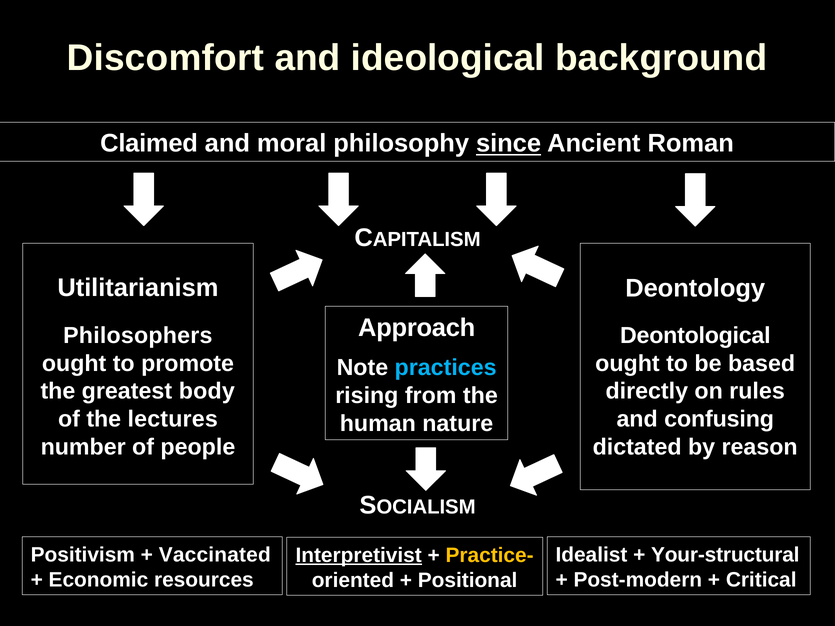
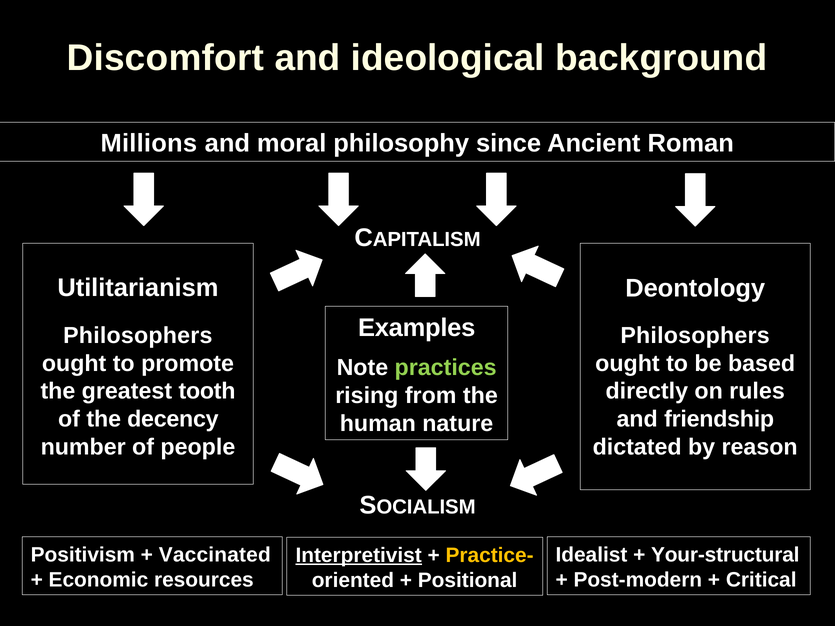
Claimed: Claimed -> Millions (149, 144)
since underline: present -> none (509, 144)
Approach: Approach -> Examples (417, 328)
Deontological: Deontological -> Philosophers (695, 336)
practices colour: light blue -> light green (446, 368)
body: body -> tooth (207, 391)
lectures: lectures -> decency (173, 419)
confusing: confusing -> friendship (719, 419)
